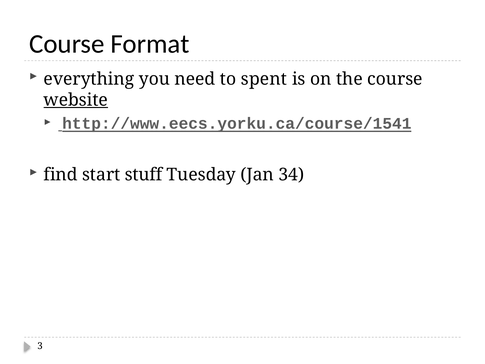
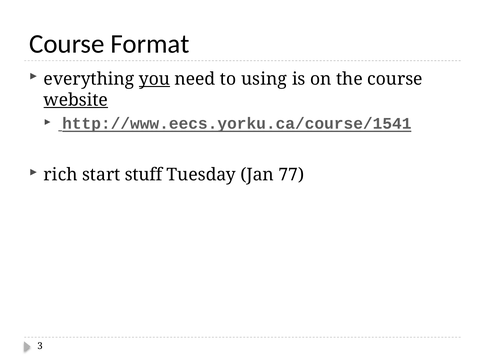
you underline: none -> present (154, 79)
spent: spent -> using (264, 79)
find: find -> rich (61, 175)
34: 34 -> 77 (291, 175)
